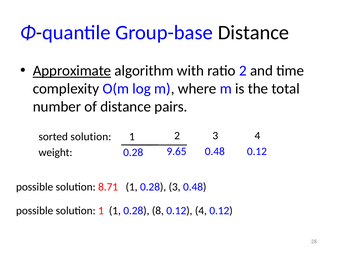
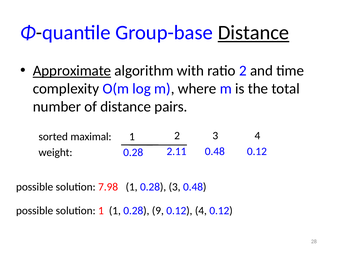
Distance underline: none -> present (253, 33)
sorted solution: solution -> maximal (91, 137)
9.65: 9.65 -> 2.11 (177, 151)
8.71: 8.71 -> 7.98 (108, 187)
8: 8 -> 9 (158, 210)
